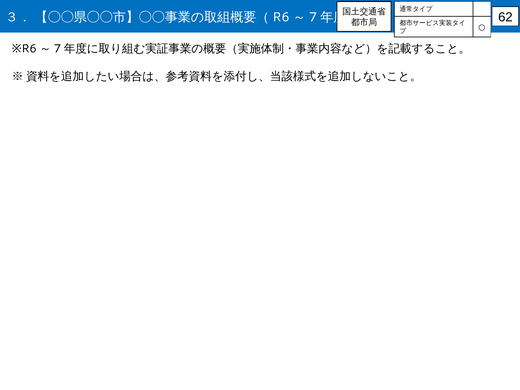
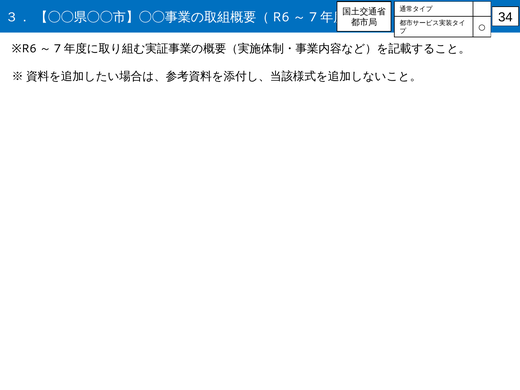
62: 62 -> 34 (505, 17)
